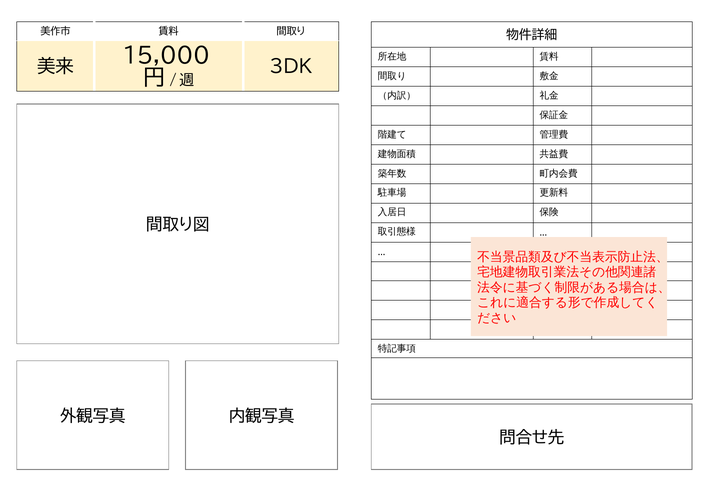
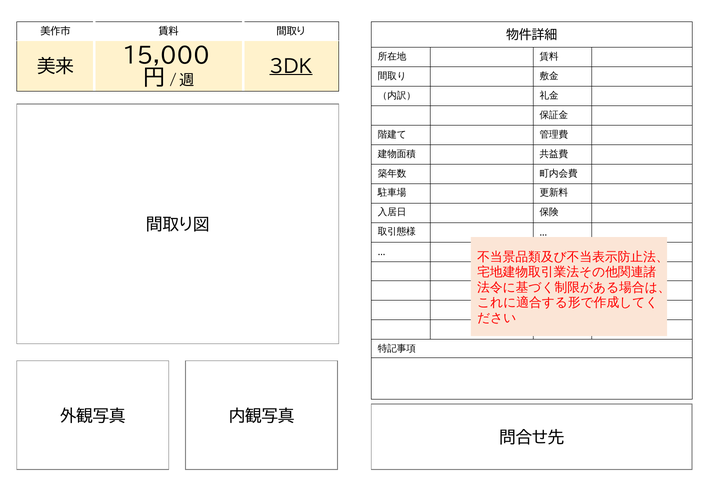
3DK underline: none -> present (291, 67)
